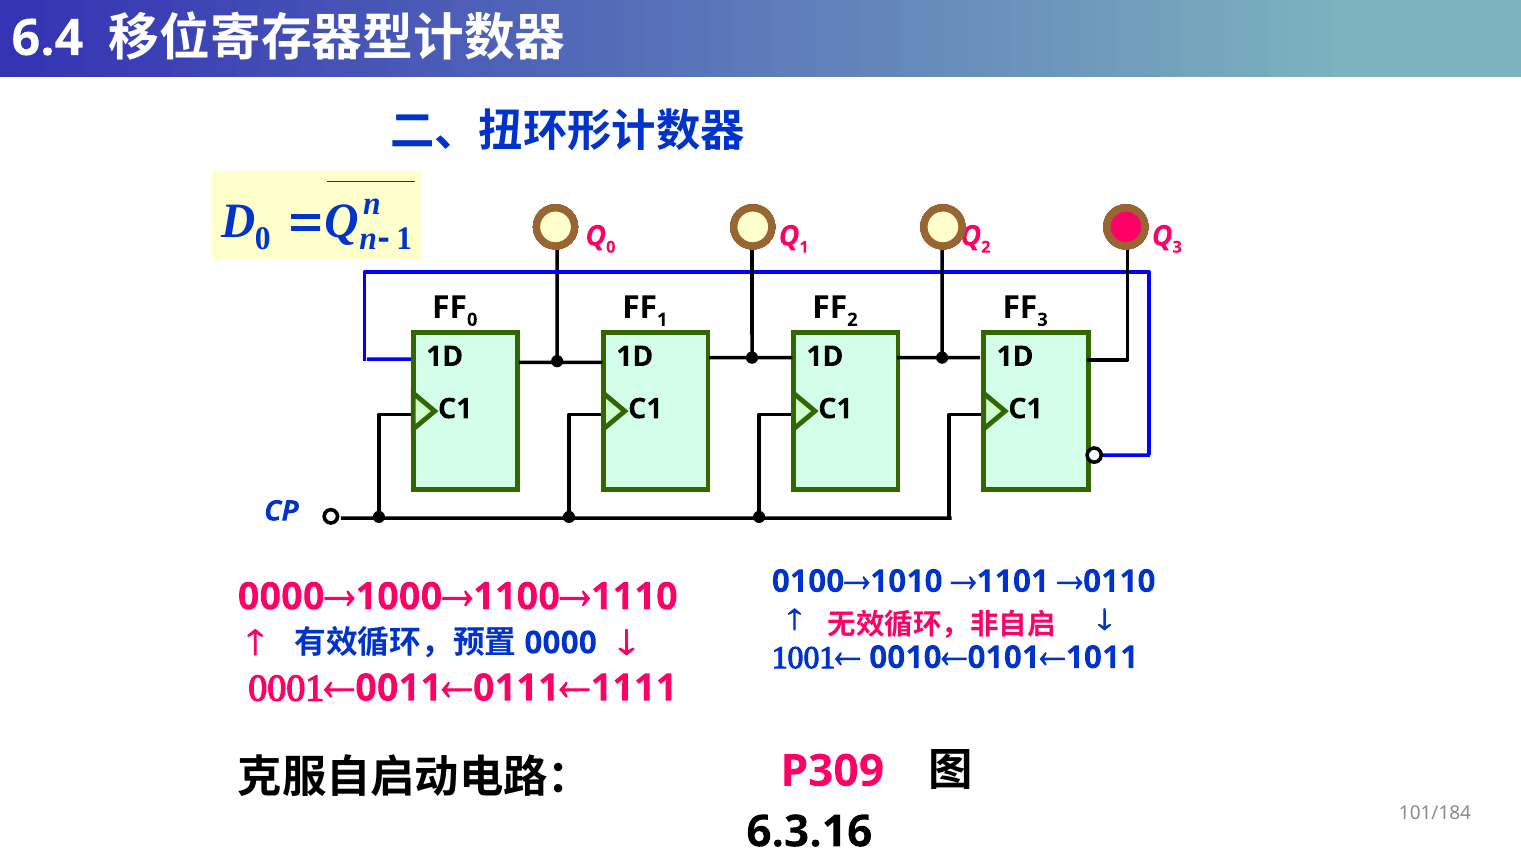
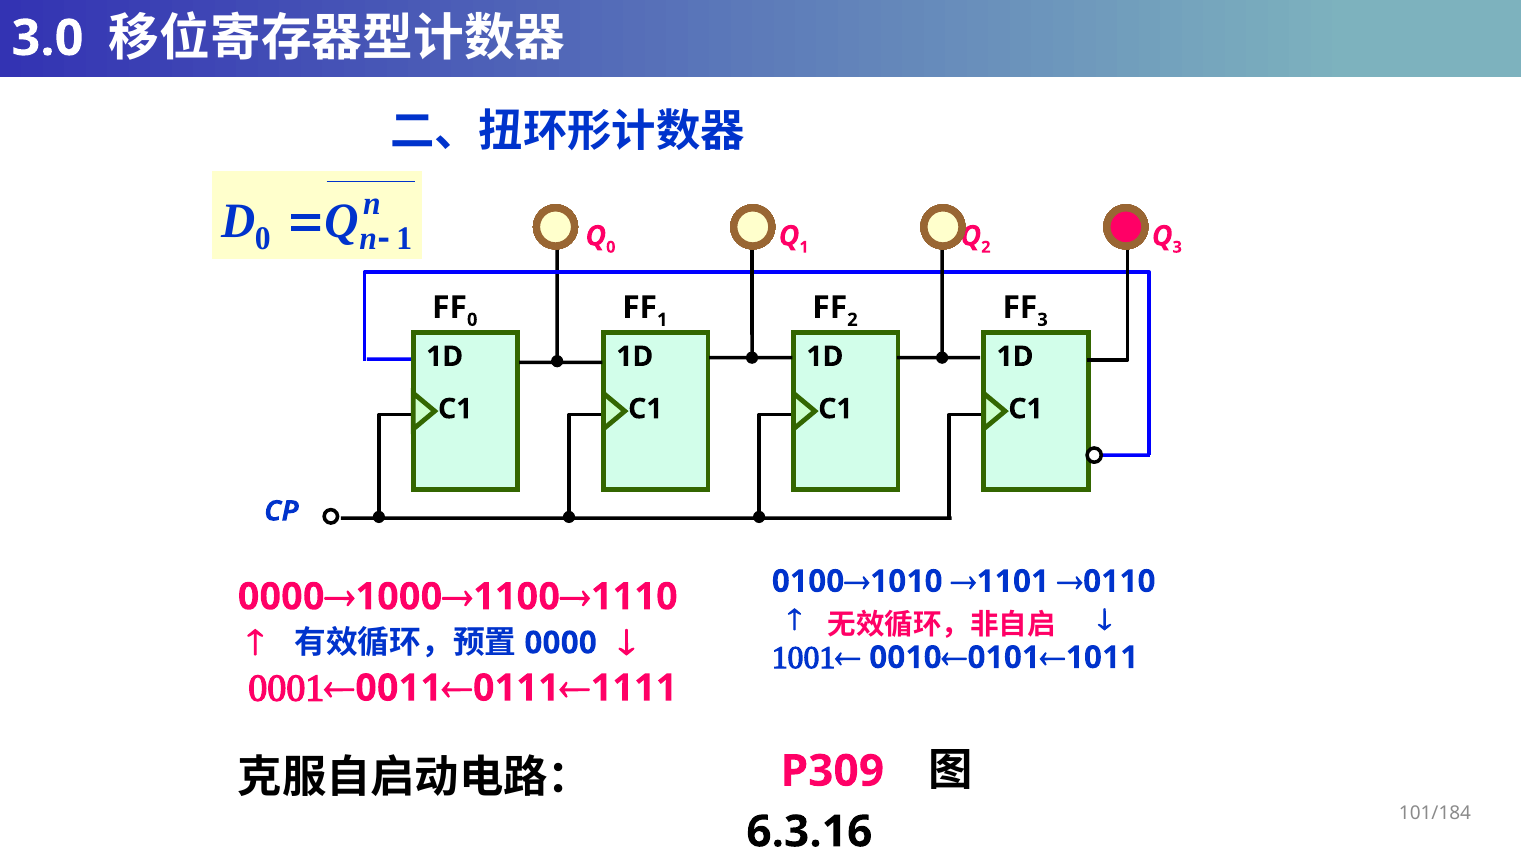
6.4: 6.4 -> 3.0 (48, 38)
